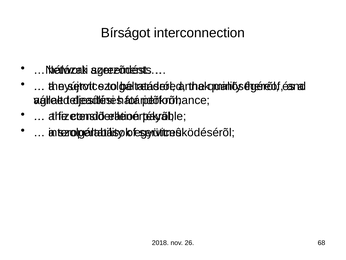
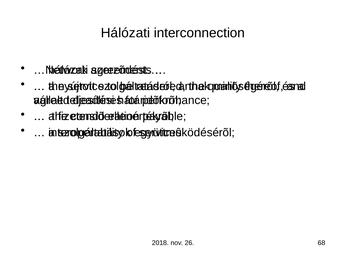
Bírságot: Bírságot -> Hálózati (126, 33)
